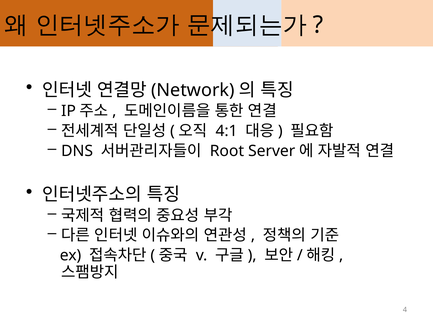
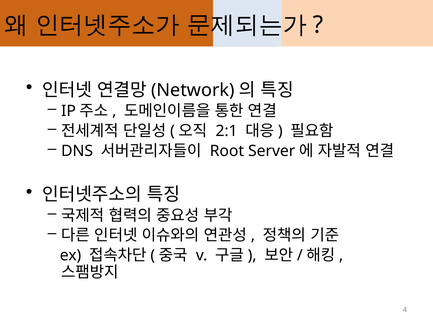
4:1: 4:1 -> 2:1 (227, 131)
